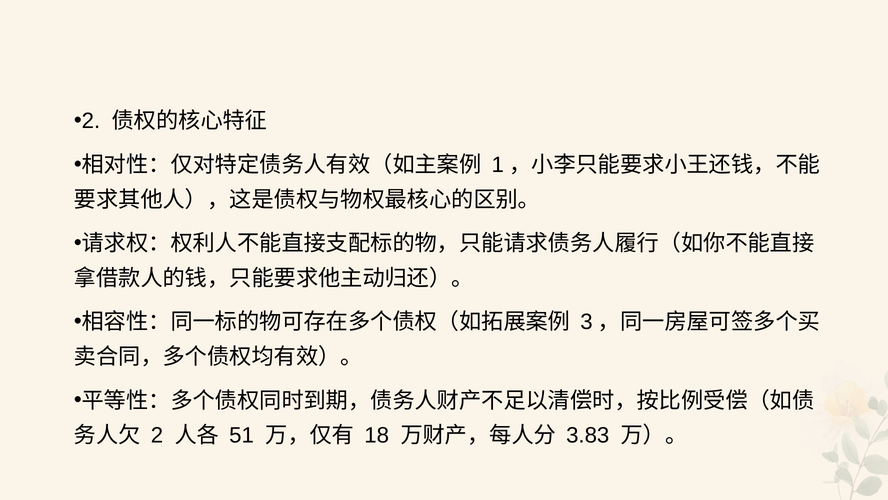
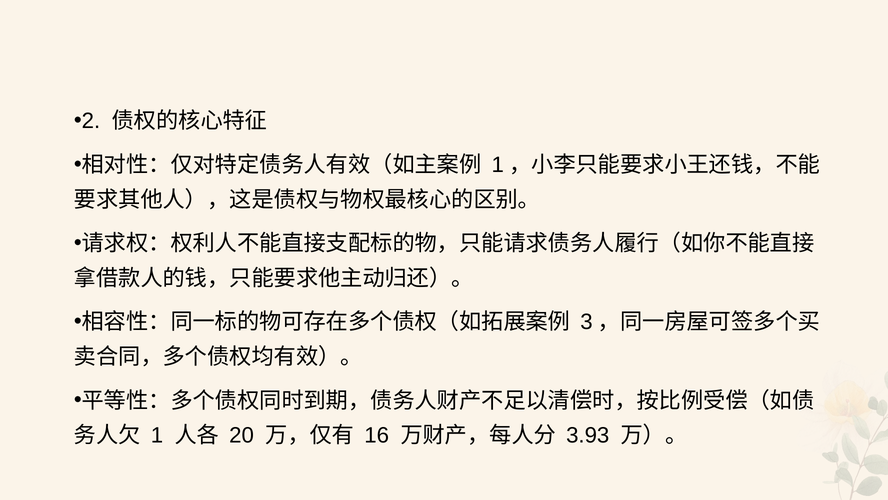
2: 2 -> 1 (157, 435)
51: 51 -> 20 (242, 435)
18: 18 -> 16 (377, 435)
3.83: 3.83 -> 3.93 (588, 435)
